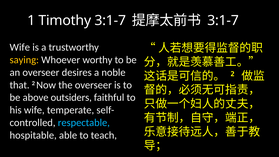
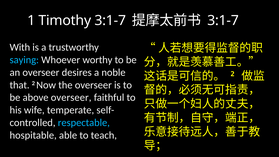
Wife: Wife -> With (20, 47)
saying colour: yellow -> light blue (24, 60)
above outsiders: outsiders -> overseer (71, 97)
